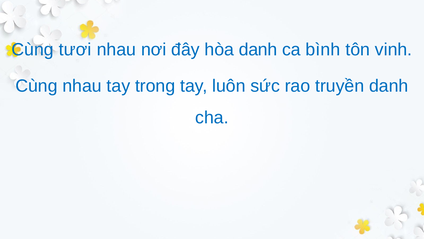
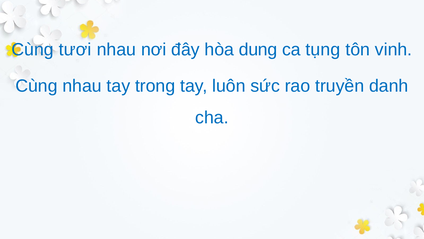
hòa danh: danh -> dung (258, 50)
bình: bình -> tụng (323, 50)
